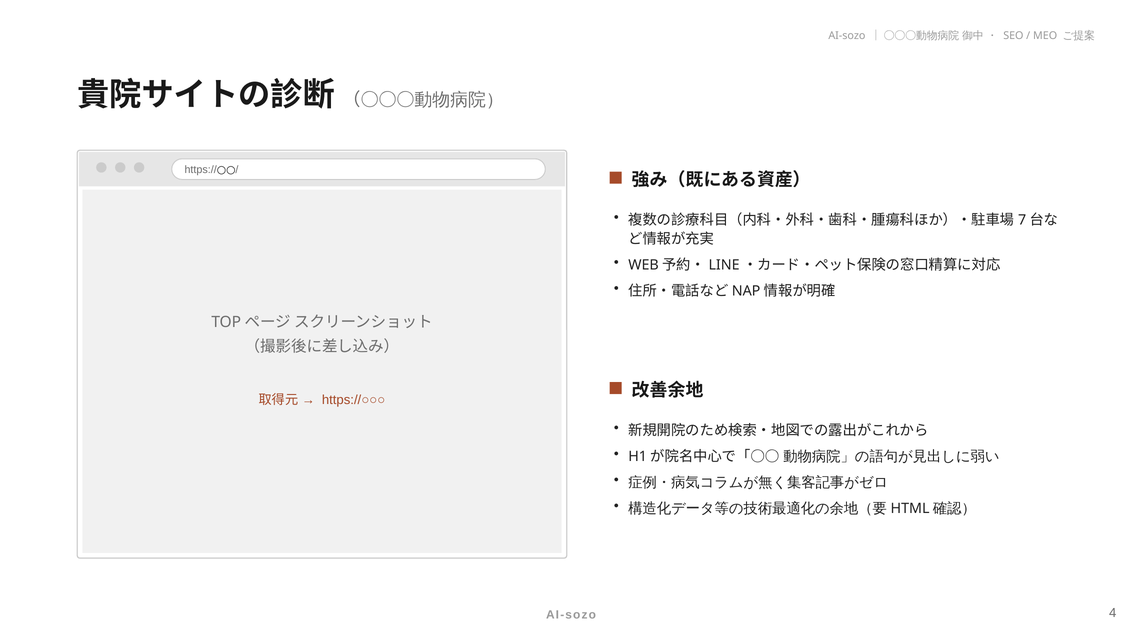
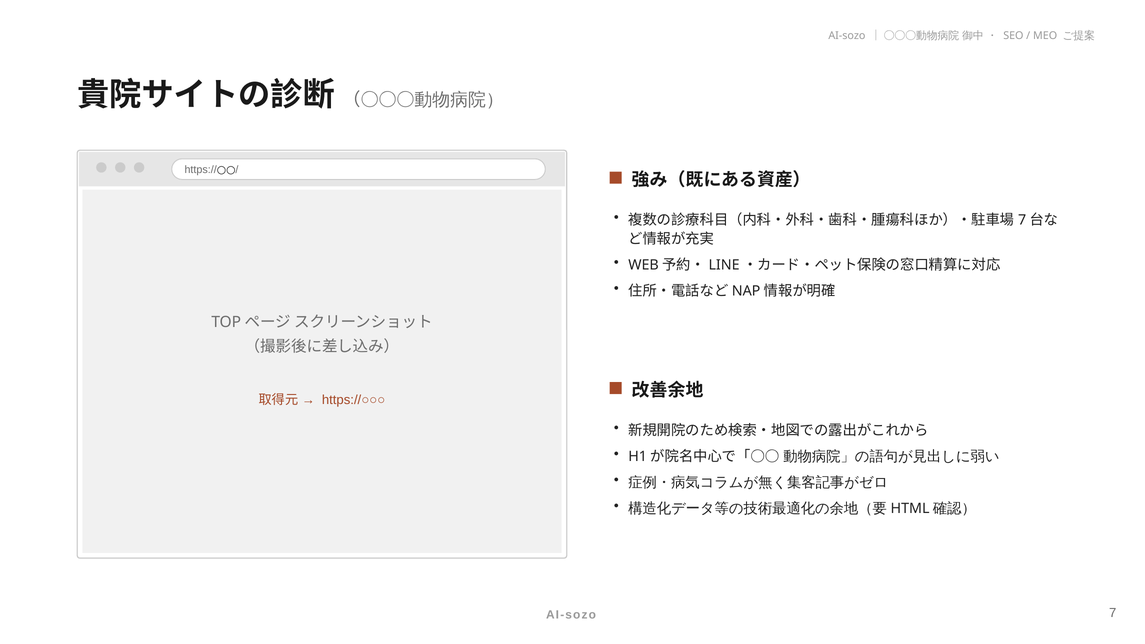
4: 4 -> 7 (1113, 613)
